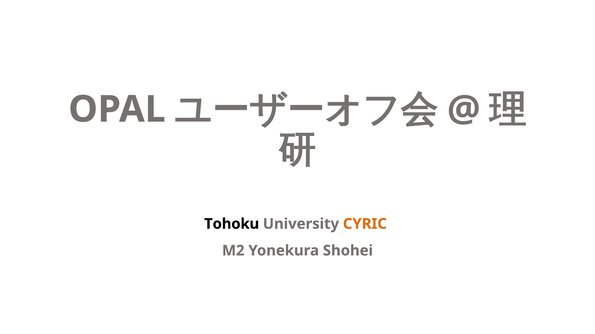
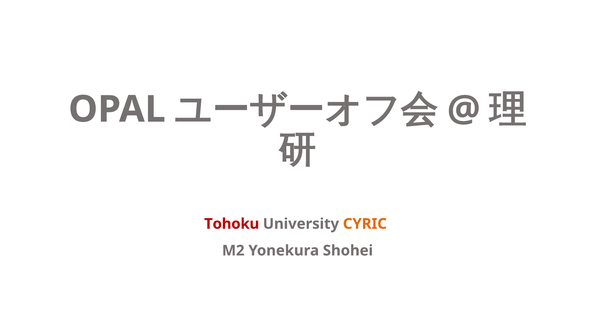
Tohoku colour: black -> red (232, 224)
